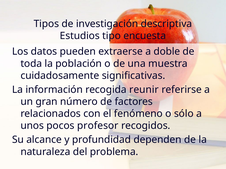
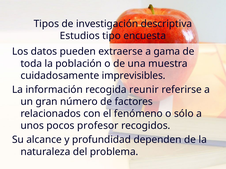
doble: doble -> gama (167, 52)
significativas: significativas -> imprevisibles (134, 76)
